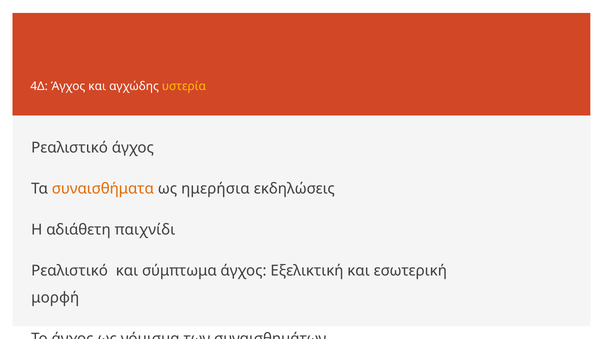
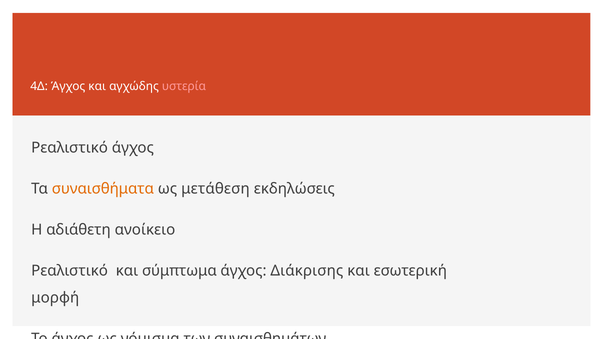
υστερία colour: yellow -> pink (184, 86)
ημερήσια: ημερήσια -> μετάθεση (215, 189)
παιχνίδι: παιχνίδι -> ανοίκειο (145, 230)
Εξελικτική: Εξελικτική -> Διάκρισης (307, 271)
